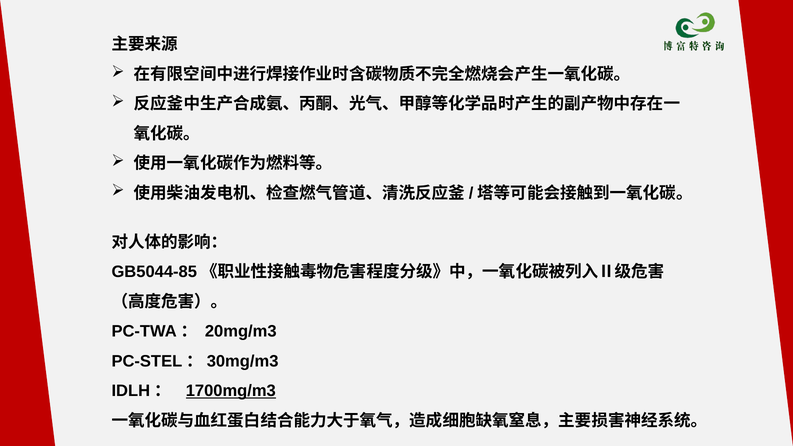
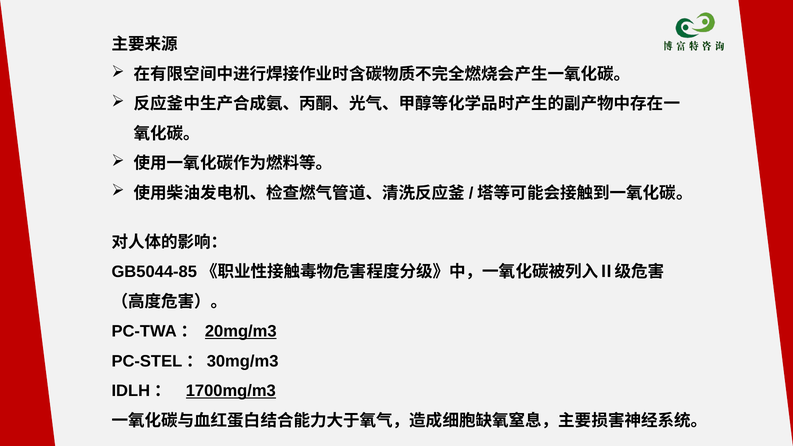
20mg/m3 underline: none -> present (241, 332)
